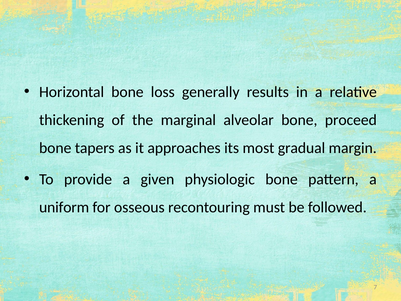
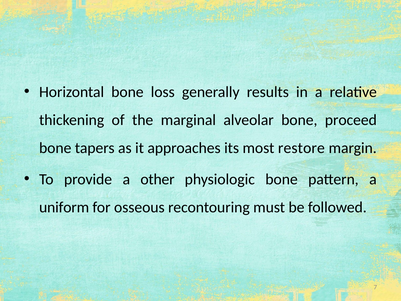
gradual: gradual -> restore (301, 148)
given: given -> other (158, 179)
